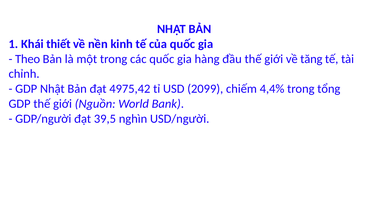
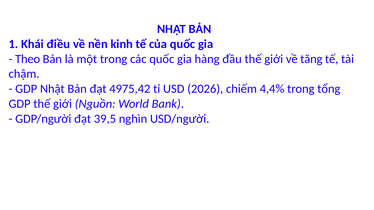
thiết: thiết -> điều (58, 44)
chỉnh: chỉnh -> chậm (24, 74)
2099: 2099 -> 2026 (205, 89)
